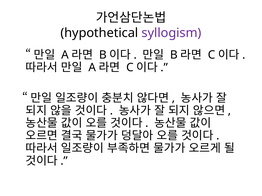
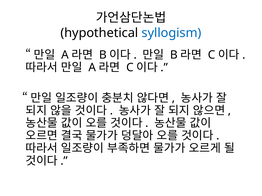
syllogism colour: purple -> blue (171, 33)
